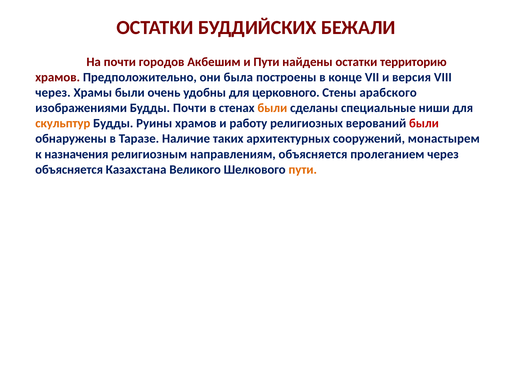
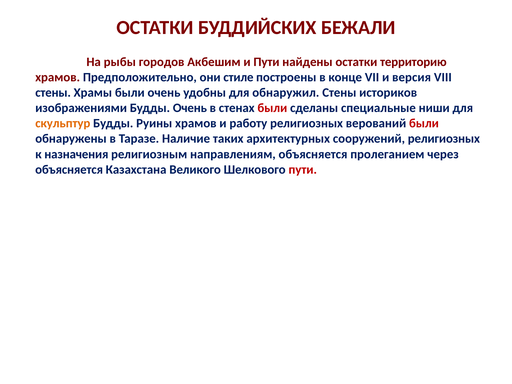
На почти: почти -> рыбы (120, 62)
была: была -> стиле (238, 77)
через: через -> стены (53, 93)
церковного: церковного -> обнаружил (286, 93)
арабского: арабского -> историков (388, 93)
Будды Почти: Почти -> Очень (190, 108)
были colour: orange -> red (272, 108)
сооружений монастырем: монастырем -> религиозных (444, 139)
пути colour: orange -> red (303, 169)
